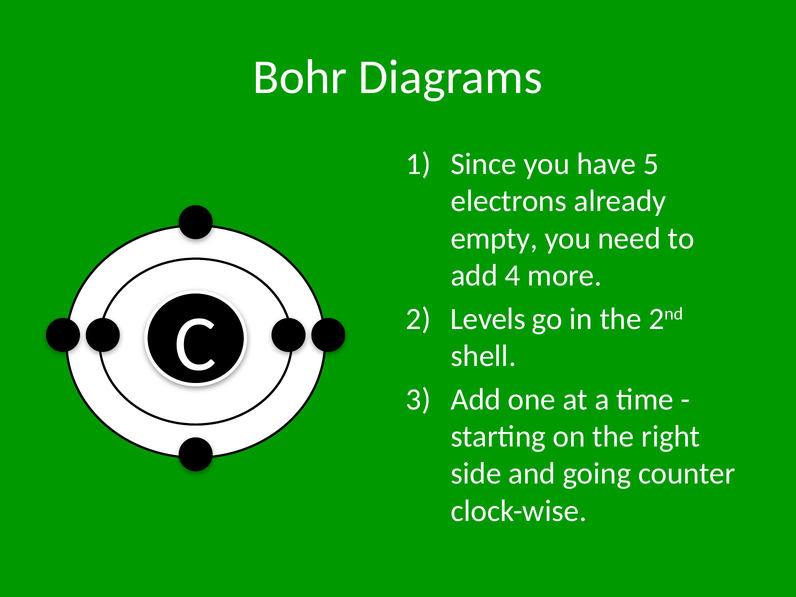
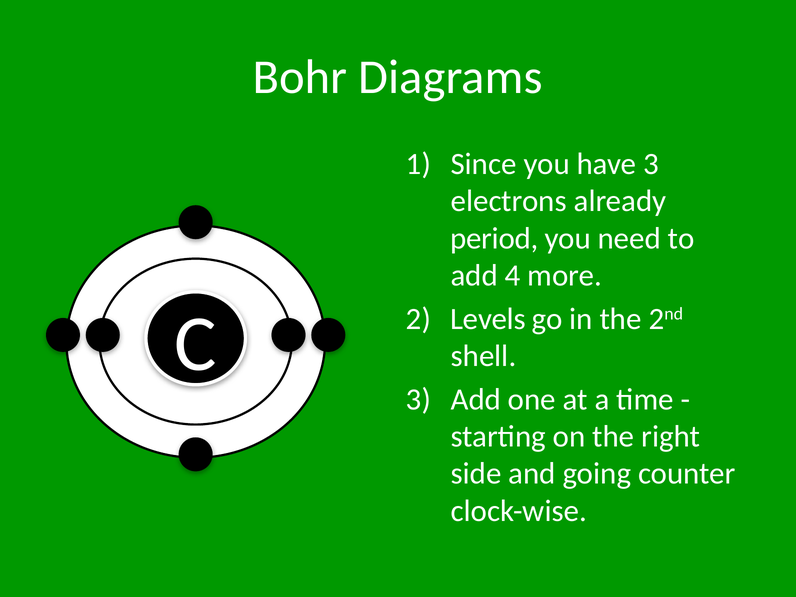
have 5: 5 -> 3 (651, 164)
empty: empty -> period (494, 238)
